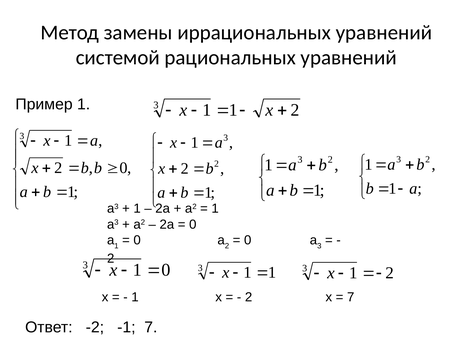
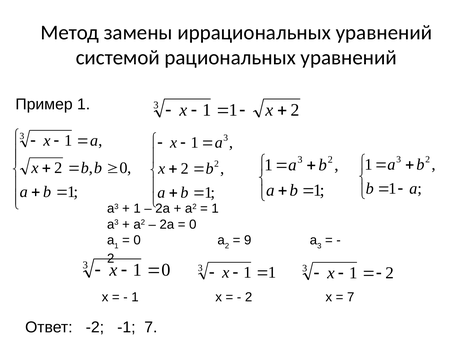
0: 0 -> 9 (248, 241)
